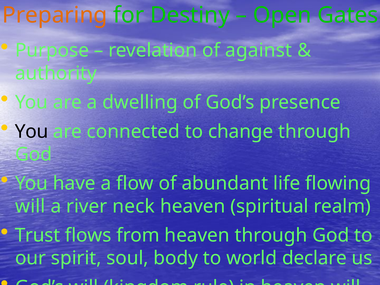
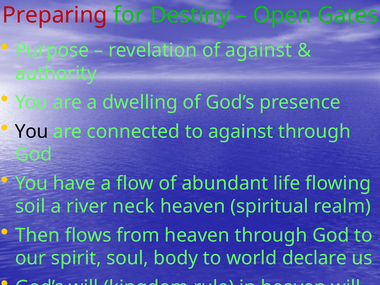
Preparing colour: orange -> red (55, 15)
to change: change -> against (241, 132)
will: will -> soil (30, 206)
Trust: Trust -> Then (37, 235)
